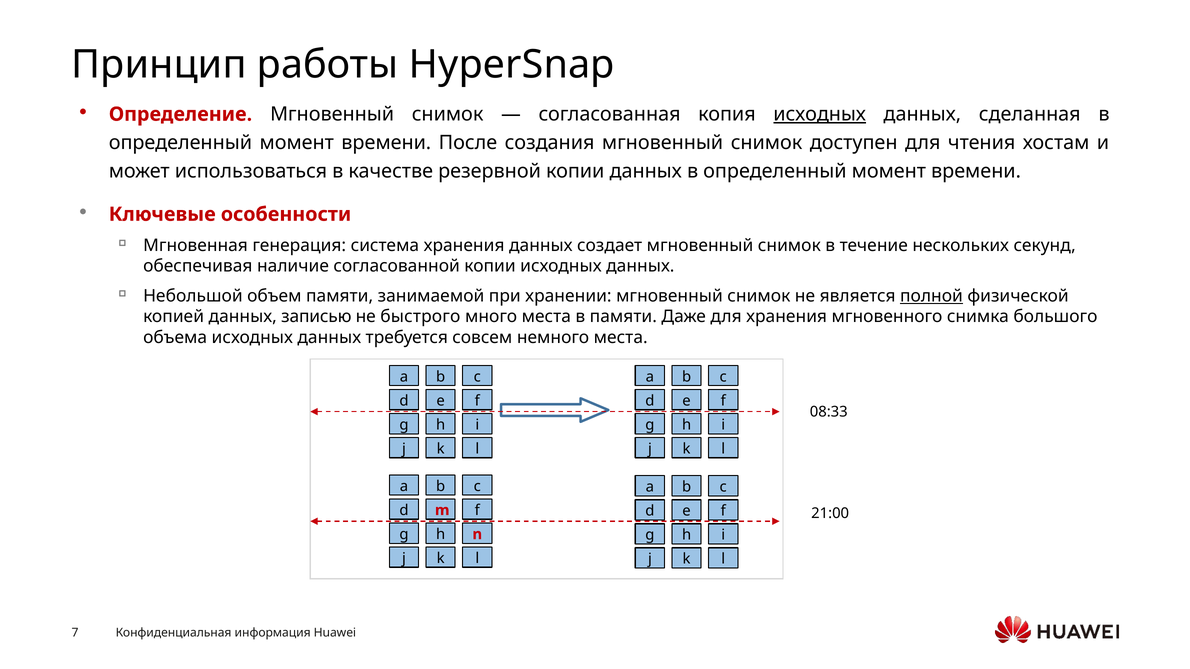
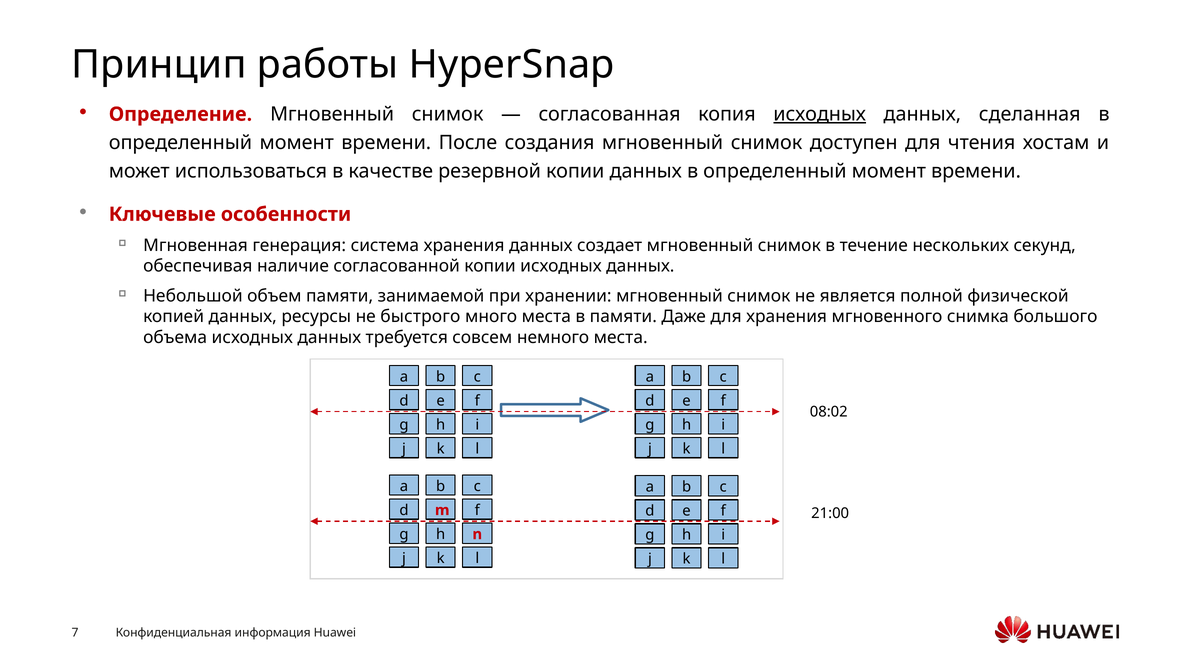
полной underline: present -> none (931, 296)
записью: записью -> ресурсы (316, 317)
08:33: 08:33 -> 08:02 (829, 412)
